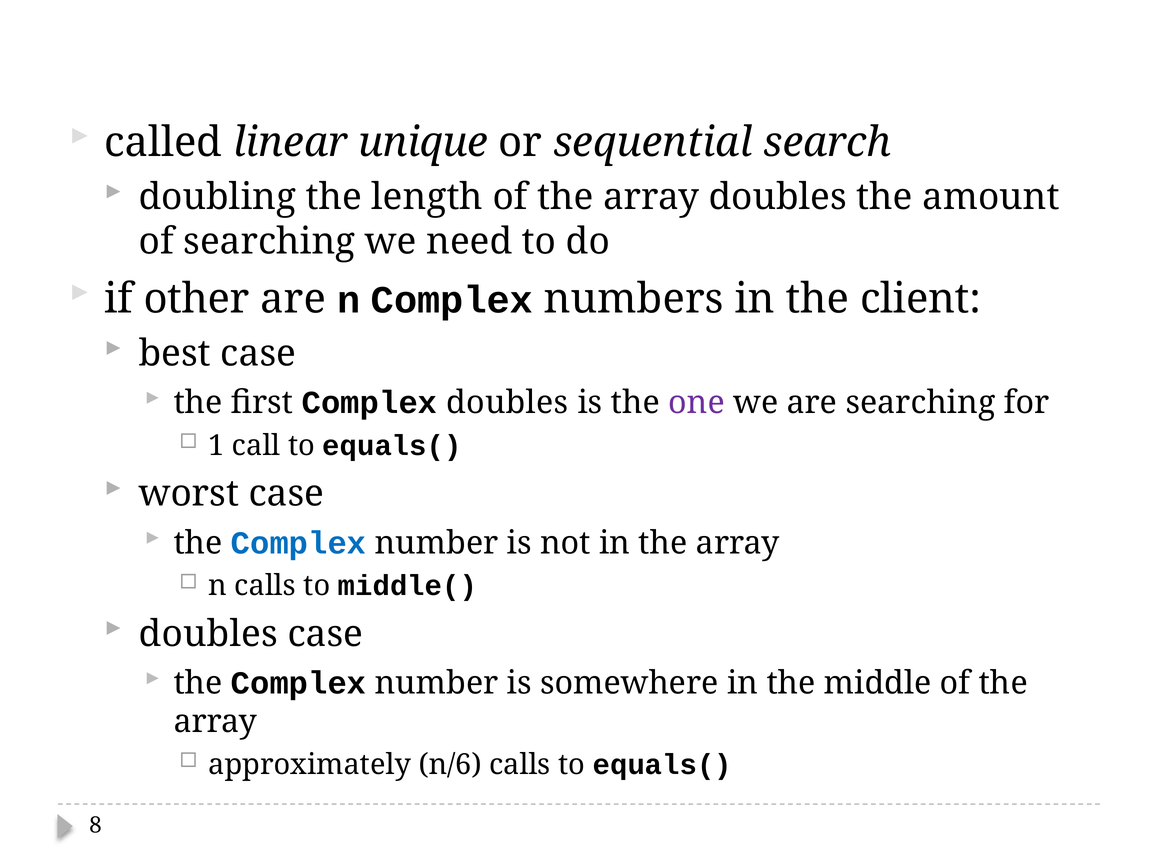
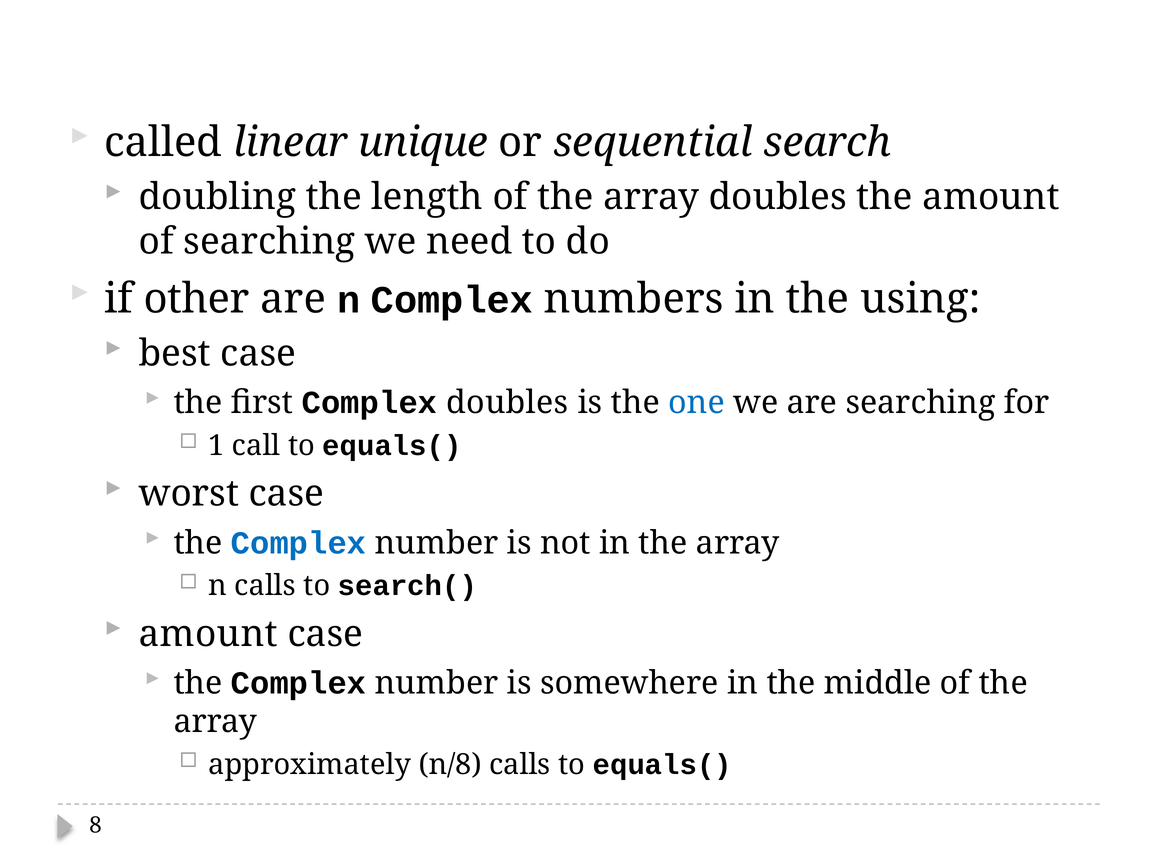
client: client -> using (920, 299)
one colour: purple -> blue (697, 403)
middle(: middle( -> search( (407, 586)
doubles: doubles -> amount (208, 634)
n/6: n/6 -> n/8 (450, 765)
